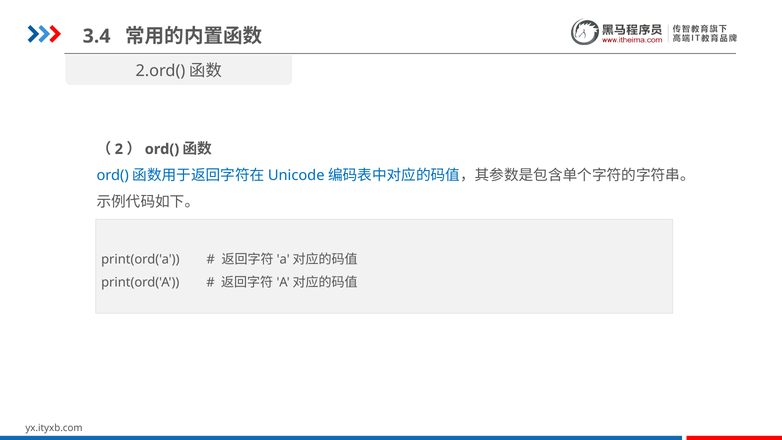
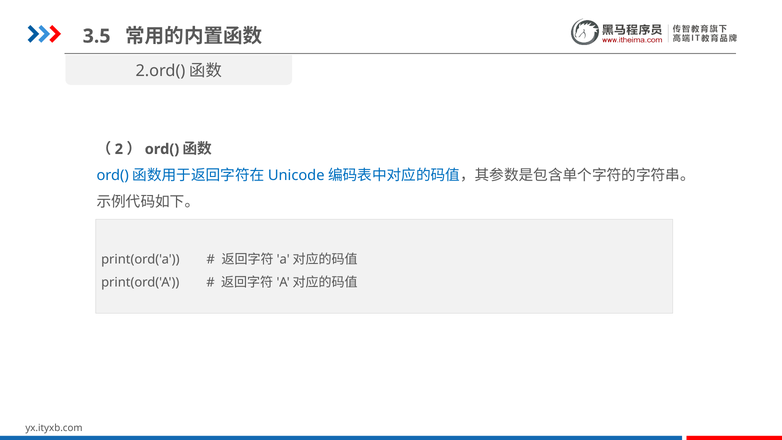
3.4: 3.4 -> 3.5 (97, 36)
